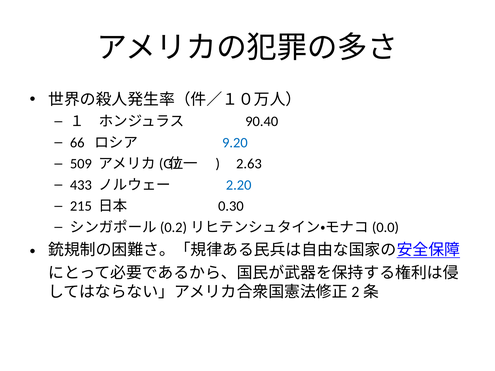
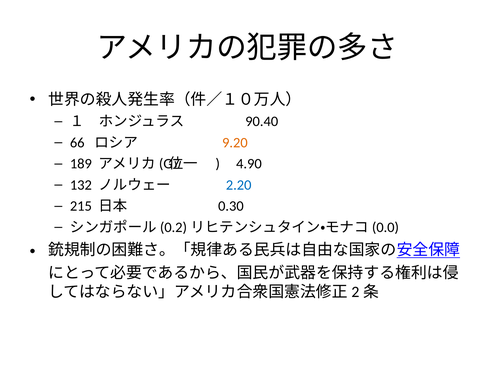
9.20 colour: blue -> orange (235, 143)
509: 509 -> 189 (81, 164)
2.63: 2.63 -> 4.90 (249, 164)
433: 433 -> 132 (81, 185)
